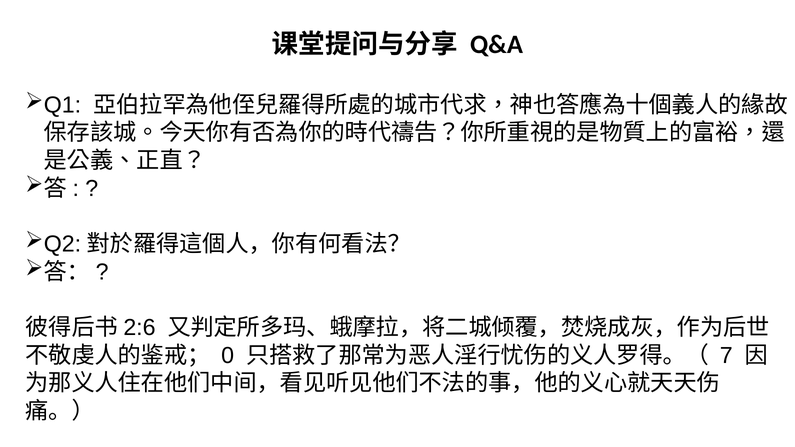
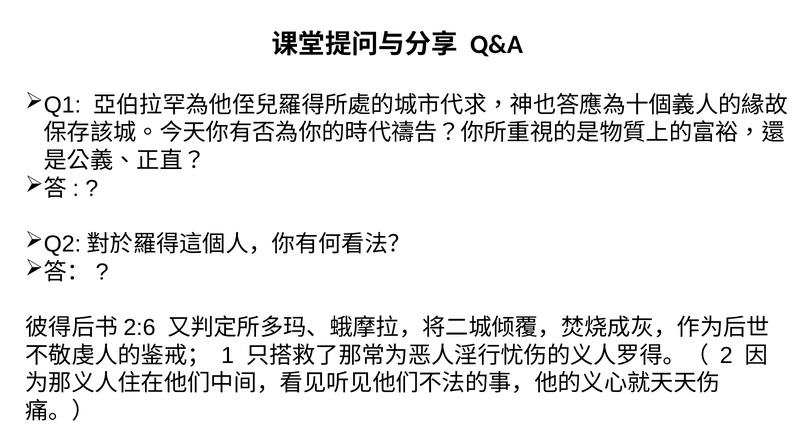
0: 0 -> 1 (228, 356)
7: 7 -> 2 (726, 356)
